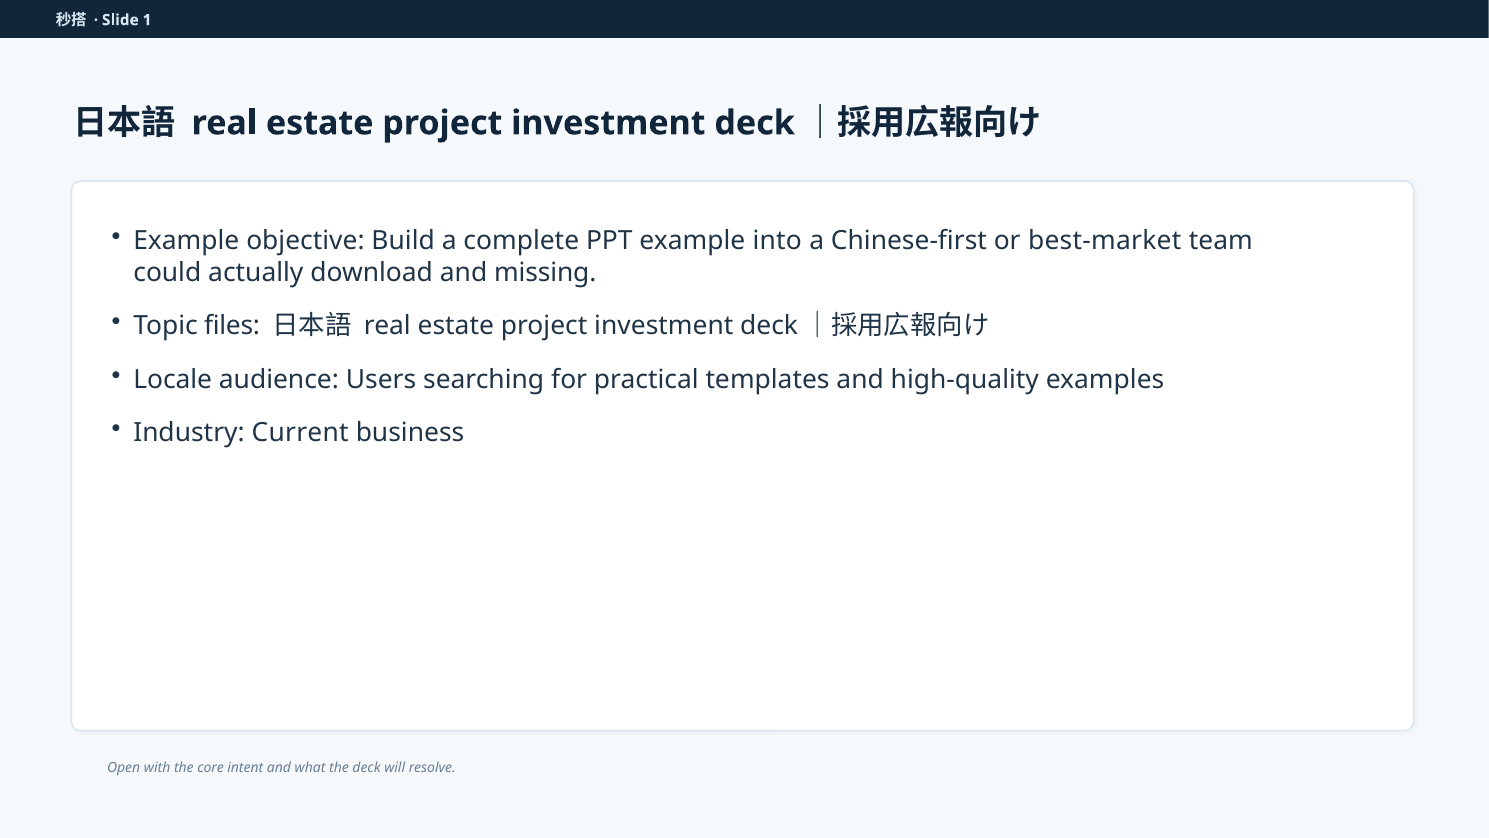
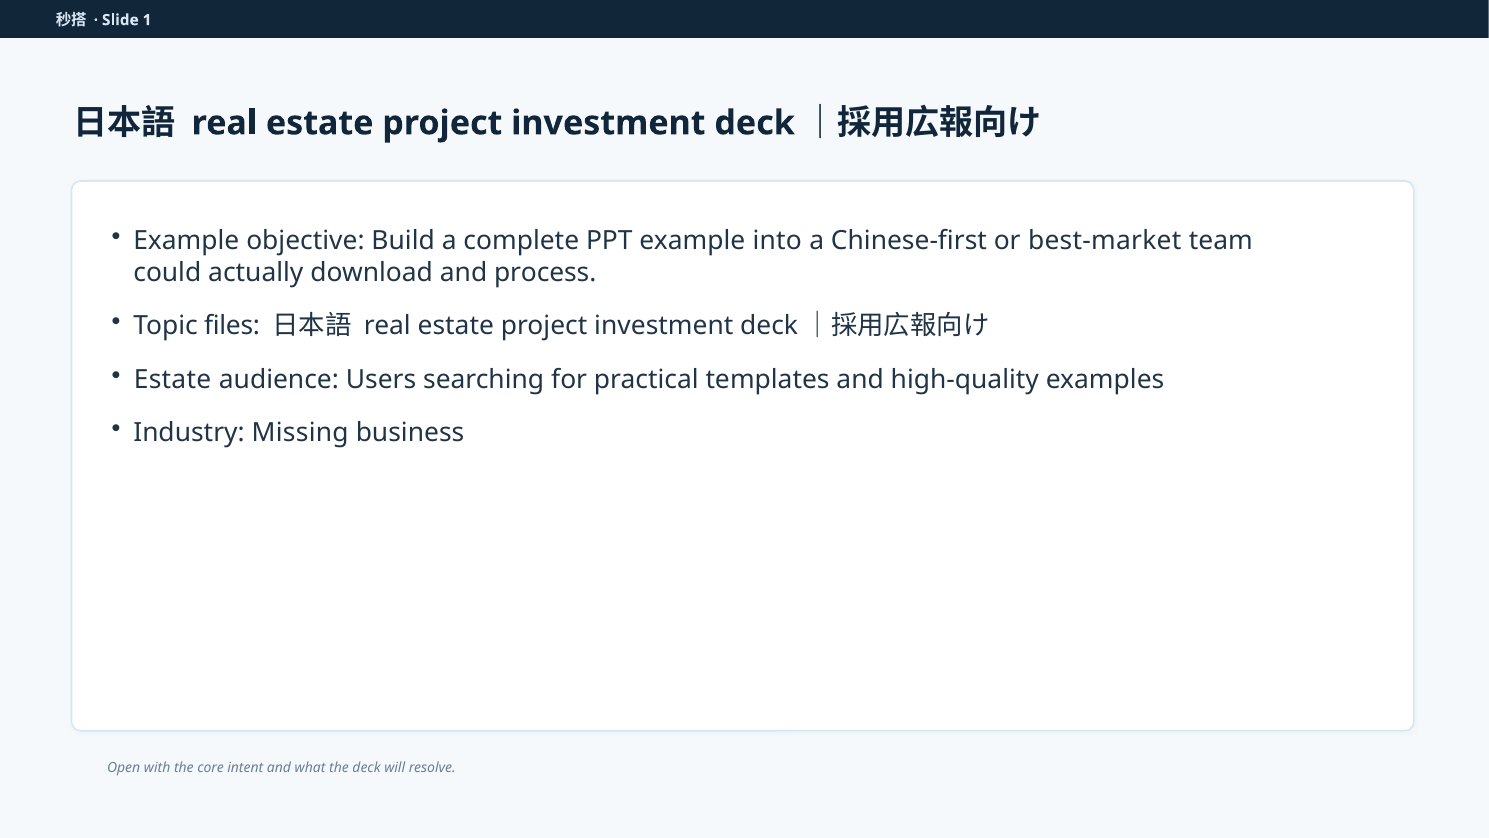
missing: missing -> process (545, 273)
Locale: Locale -> Estate (173, 379)
Current: Current -> Missing (300, 433)
